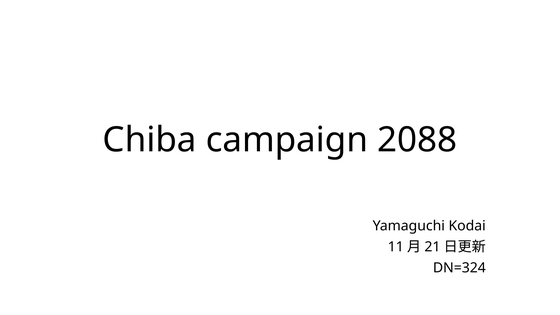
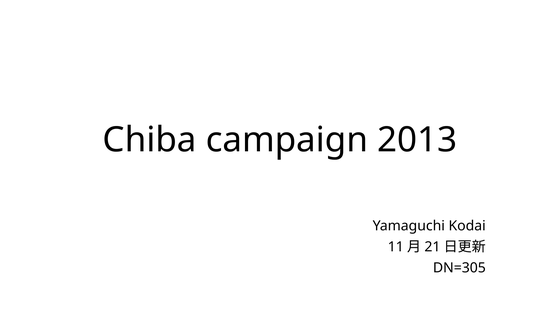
2088: 2088 -> 2013 (417, 140)
DN=324: DN=324 -> DN=305 (459, 268)
